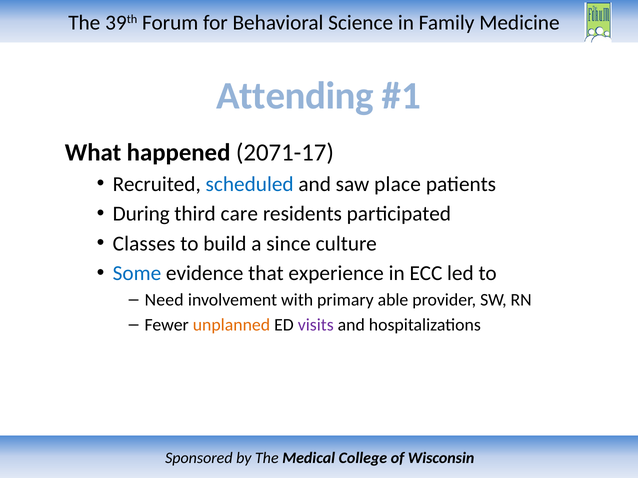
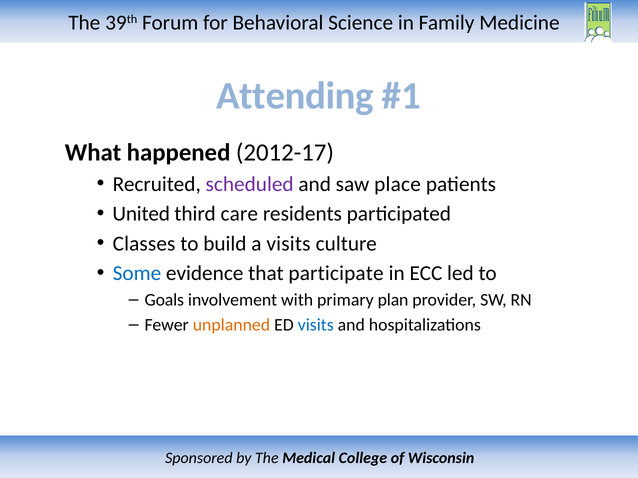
2071-17: 2071-17 -> 2012-17 (285, 153)
scheduled colour: blue -> purple (250, 184)
During: During -> United (141, 214)
a since: since -> visits (288, 244)
experience: experience -> participate (336, 274)
Need: Need -> Goals (164, 300)
able: able -> plan (393, 300)
visits colour: purple -> blue (316, 325)
